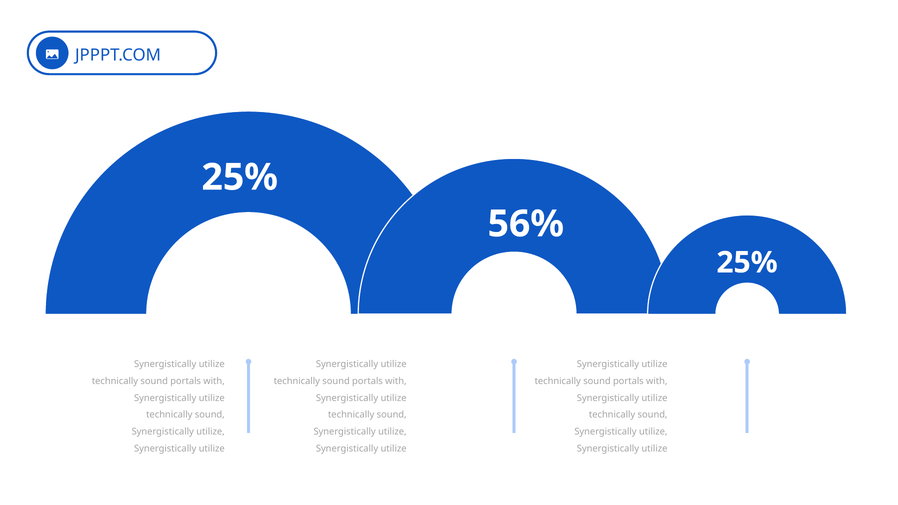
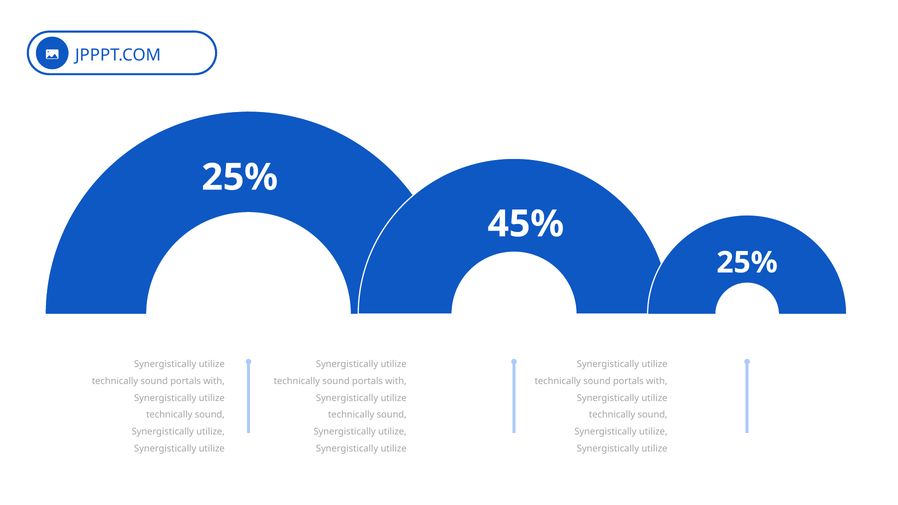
56%: 56% -> 45% (526, 224)
